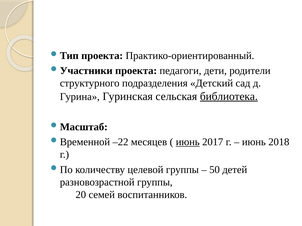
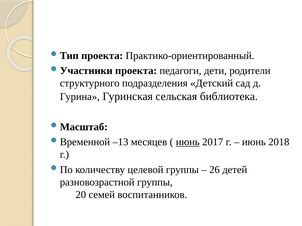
библиотека underline: present -> none (229, 97)
–22: –22 -> –13 (120, 142)
50: 50 -> 26 (215, 170)
